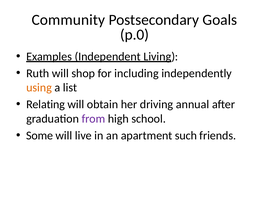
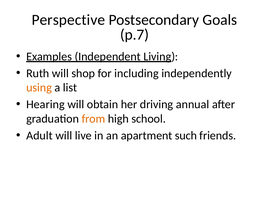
Community: Community -> Perspective (68, 20)
p.0: p.0 -> p.7 (134, 35)
Relating: Relating -> Hearing (45, 104)
from colour: purple -> orange (93, 119)
Some: Some -> Adult (39, 135)
